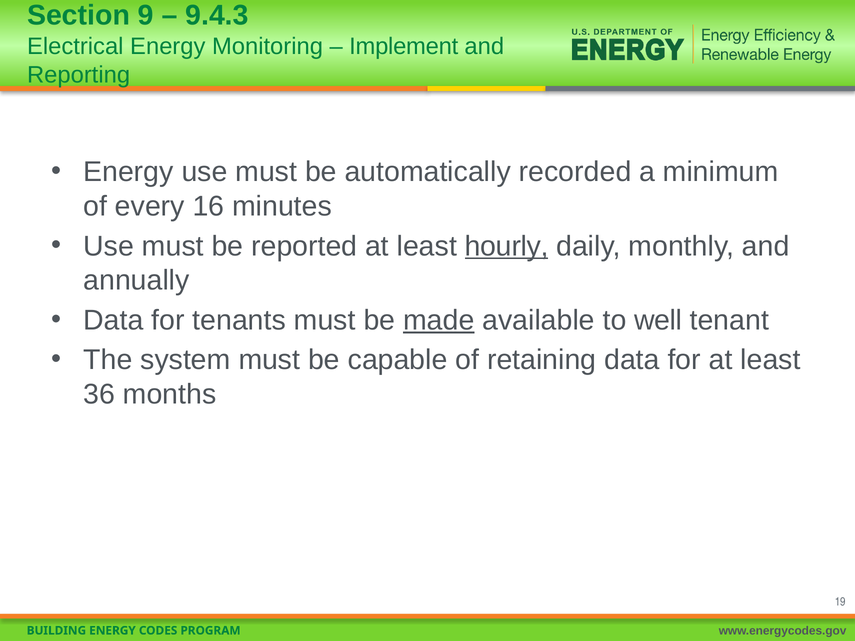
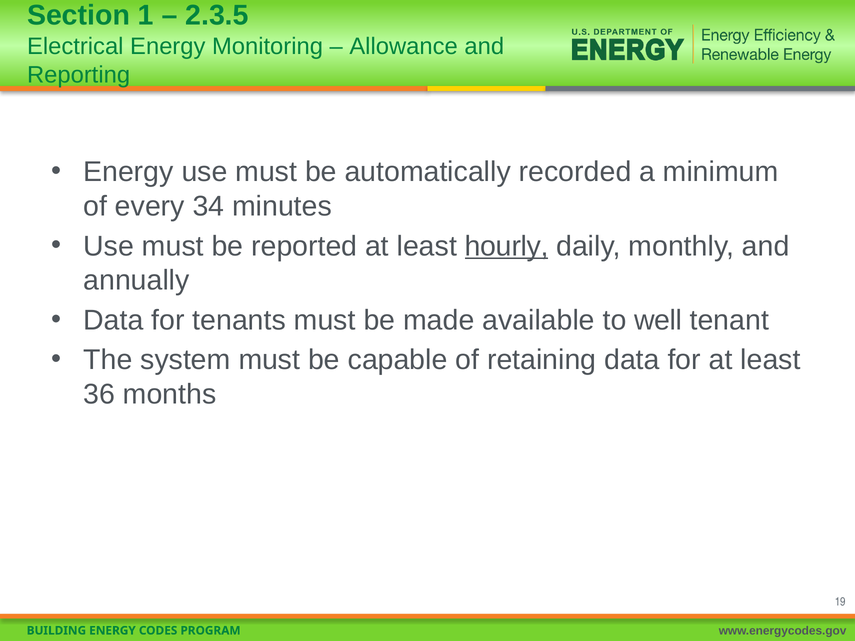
9: 9 -> 1 (146, 15)
9.4.3: 9.4.3 -> 2.3.5 (217, 15)
Implement: Implement -> Allowance (404, 46)
16: 16 -> 34 (208, 206)
made underline: present -> none (439, 320)
